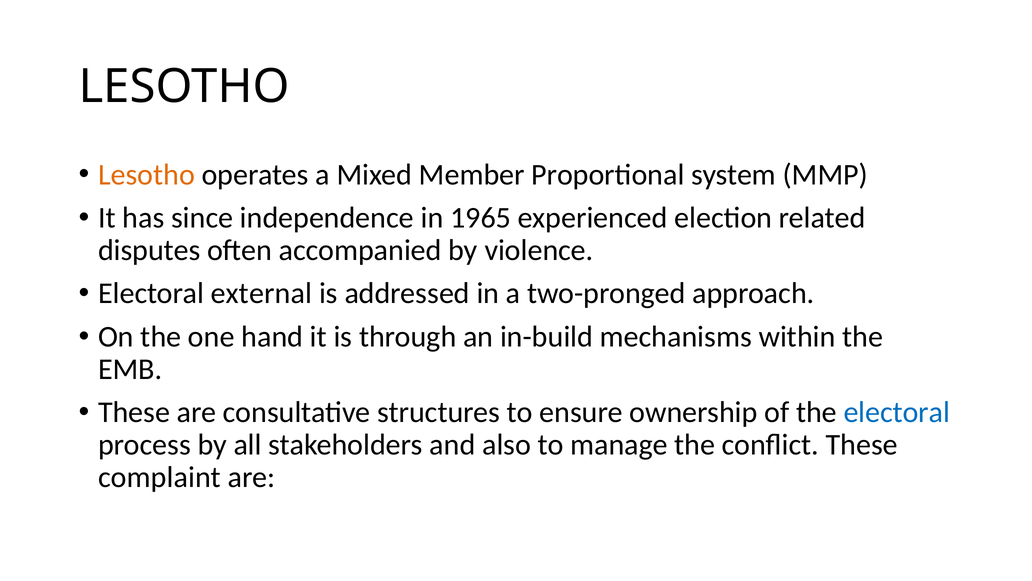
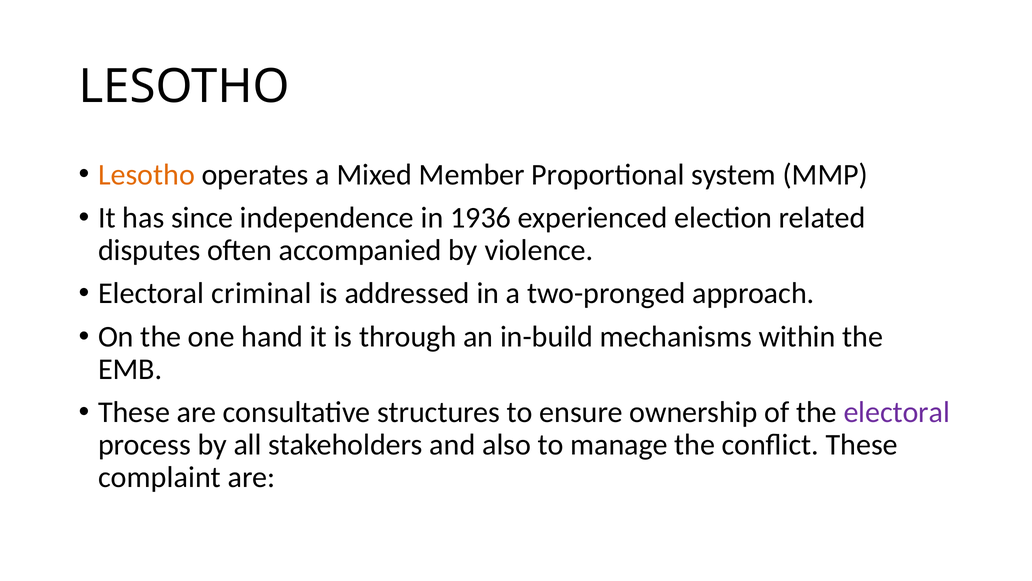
1965: 1965 -> 1936 (481, 218)
external: external -> criminal (261, 293)
electoral colour: blue -> purple (897, 412)
